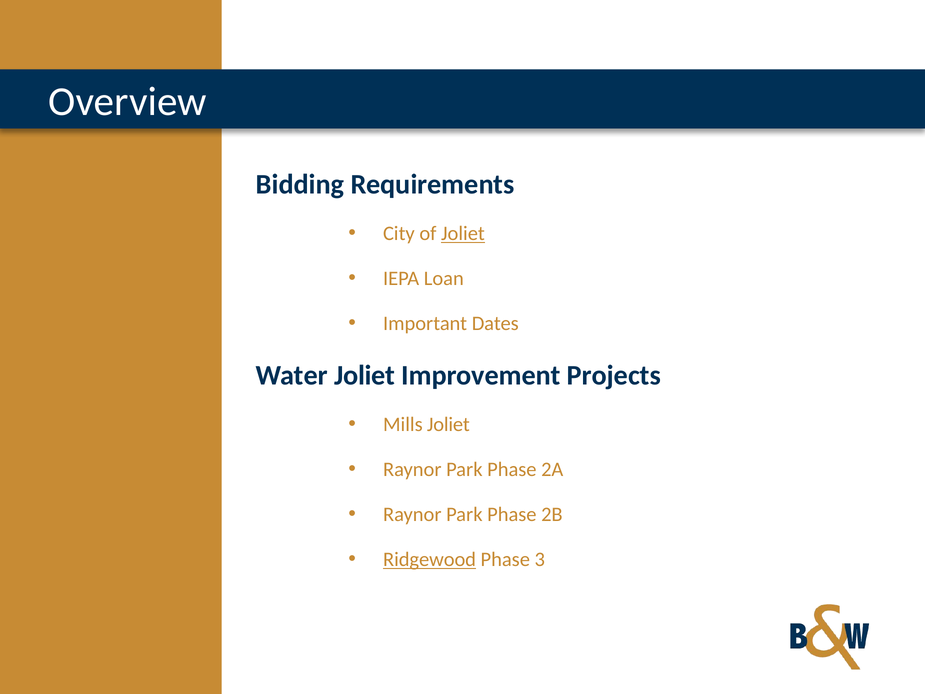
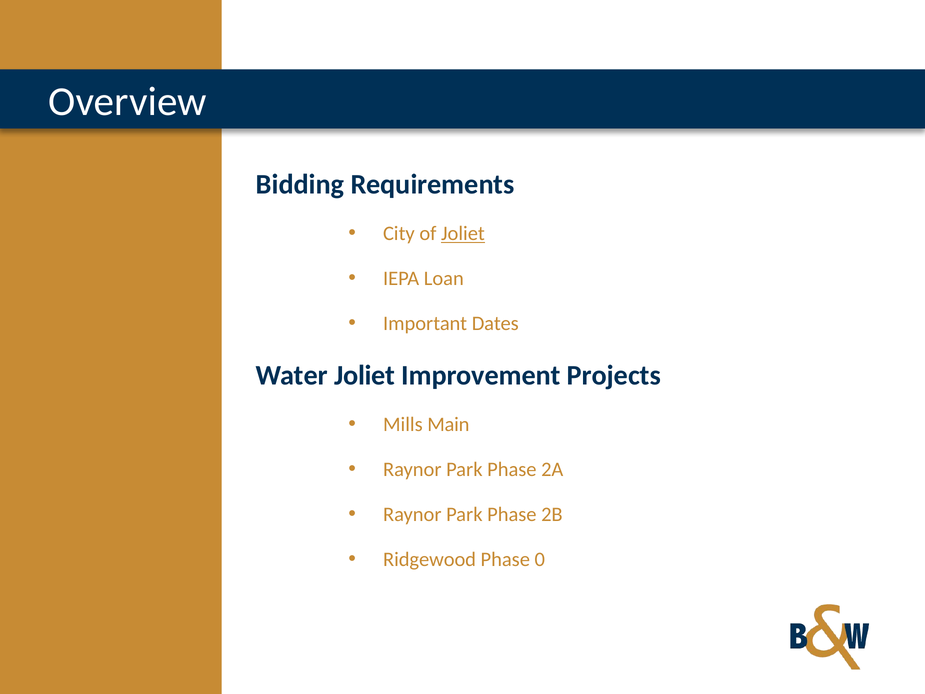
Mills Joliet: Joliet -> Main (448, 425)
Ridgewood underline: present -> none (430, 559)
3: 3 -> 0 (540, 559)
